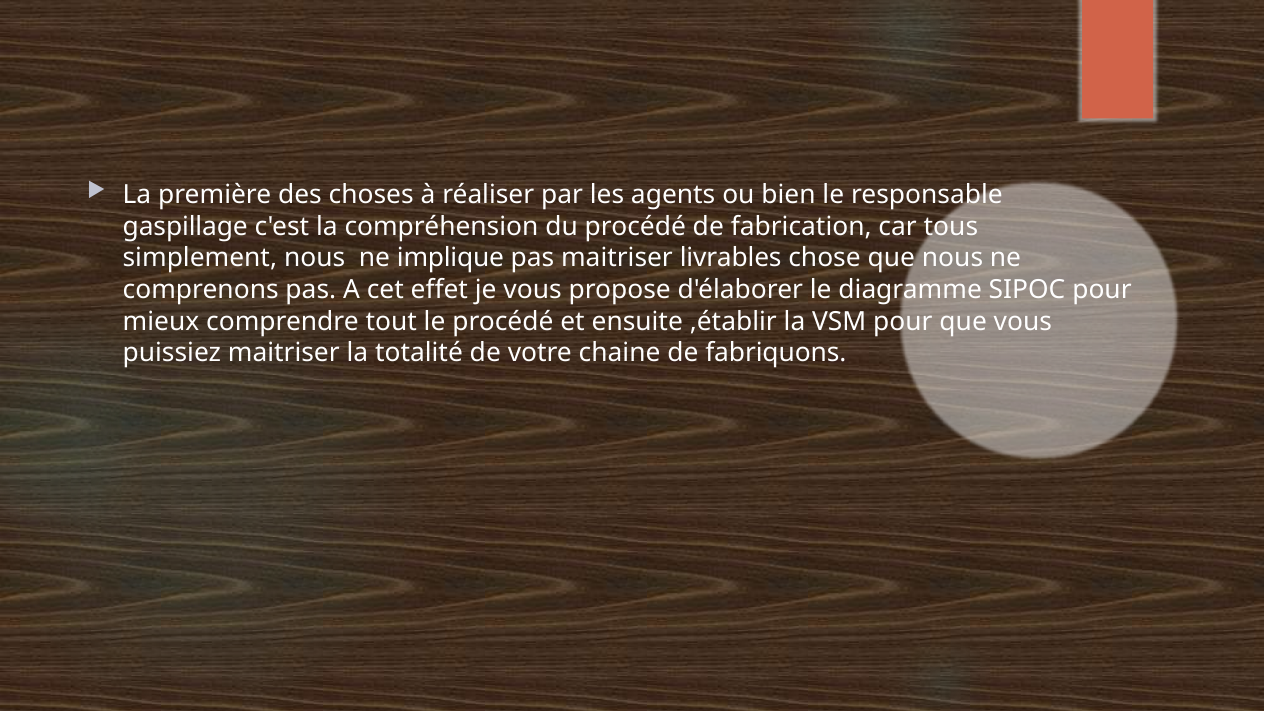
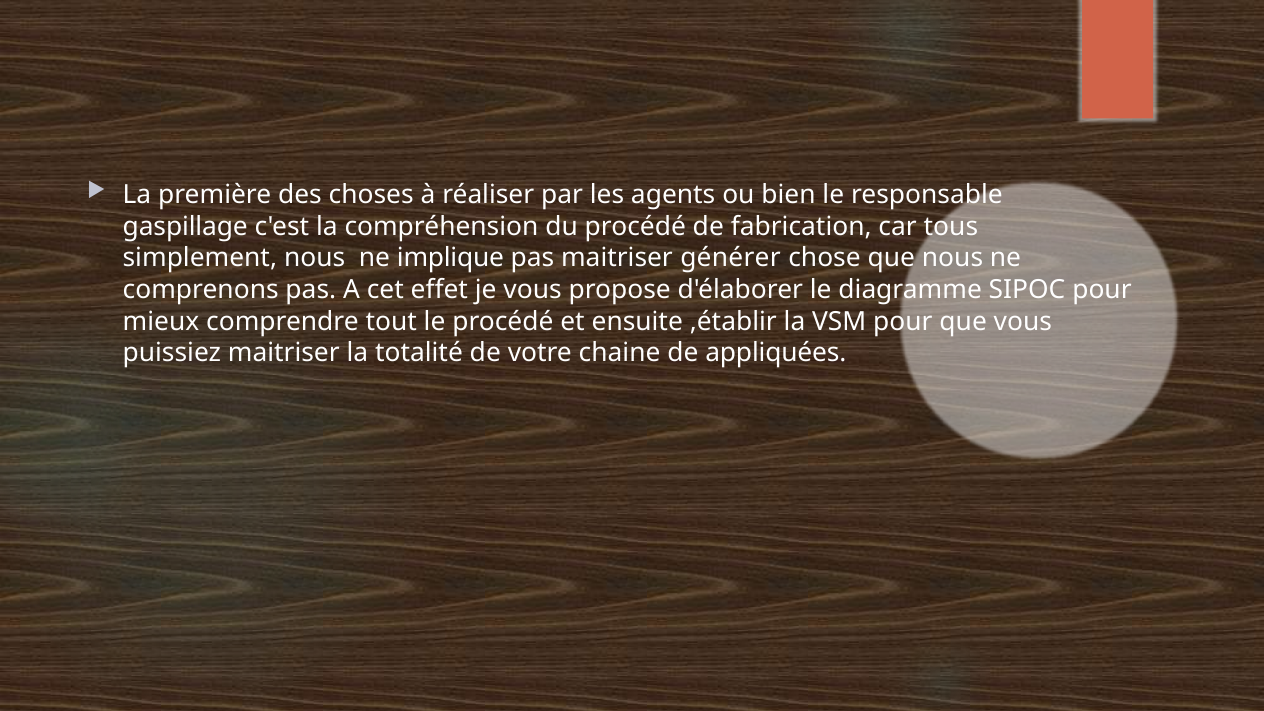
livrables: livrables -> générer (730, 258)
fabriquons: fabriquons -> appliquées (776, 353)
